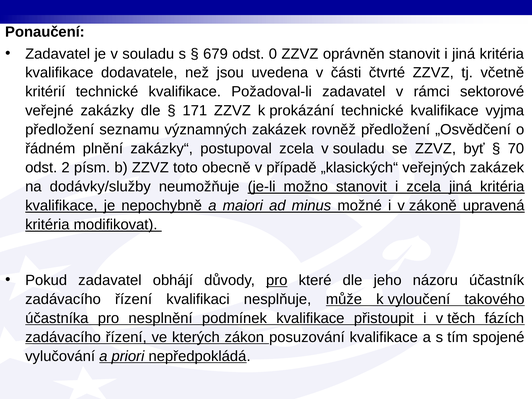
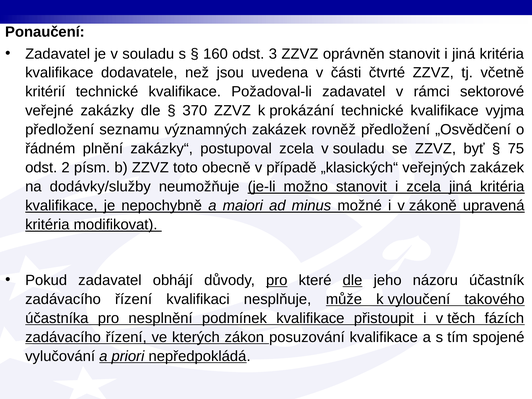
679: 679 -> 160 (215, 54)
0: 0 -> 3 (273, 54)
171: 171 -> 370 (195, 111)
70: 70 -> 75 (516, 149)
dle underline: none -> present (353, 280)
